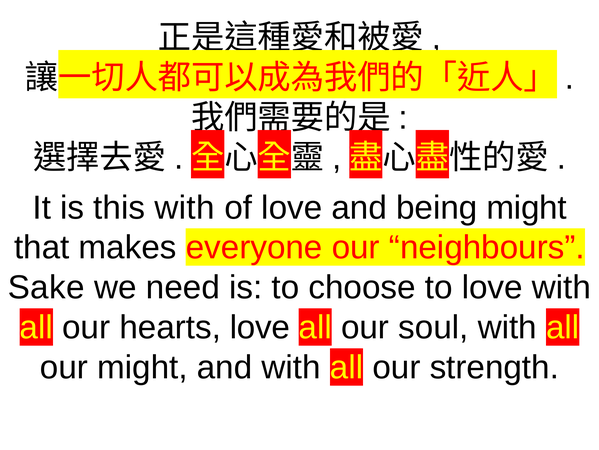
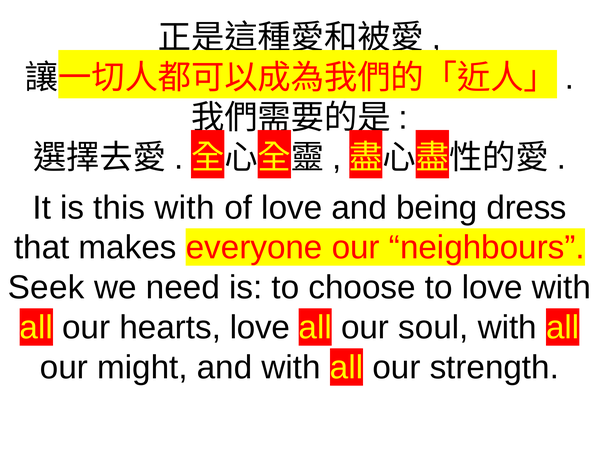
being might: might -> dress (527, 207)
Sake: Sake -> Seek (46, 287)
